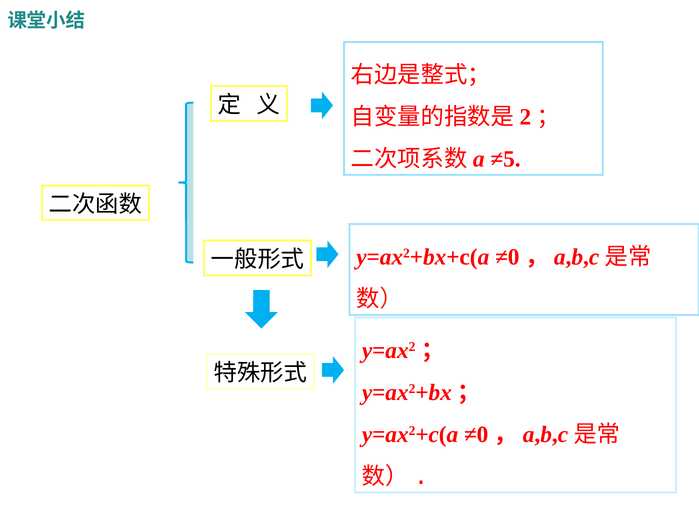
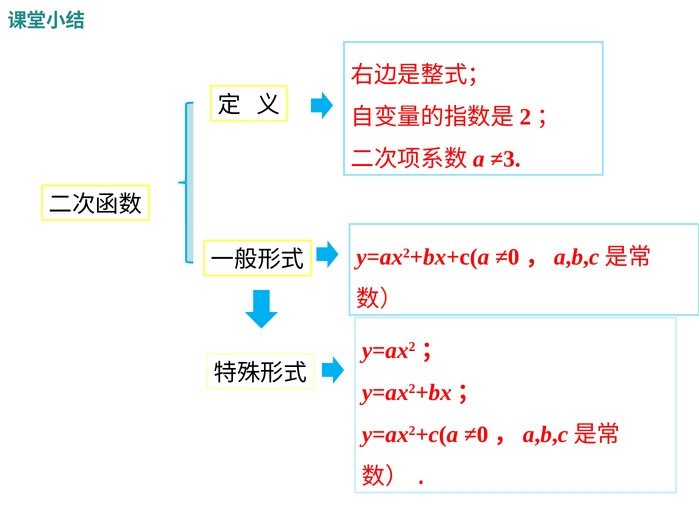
≠5: ≠5 -> ≠3 (506, 159)
